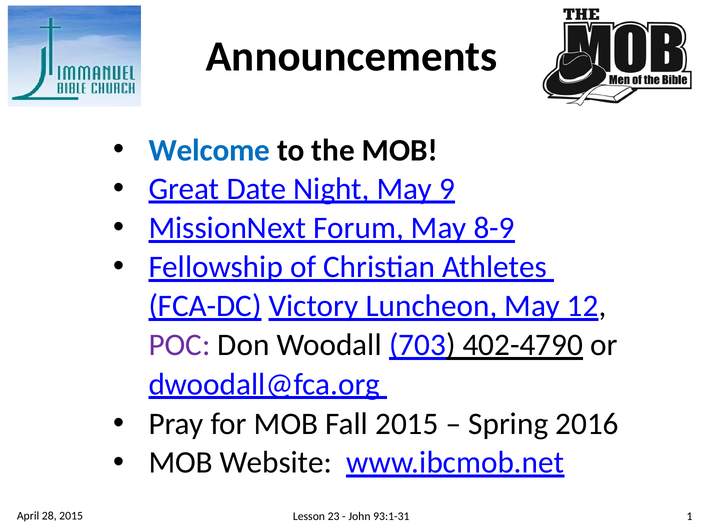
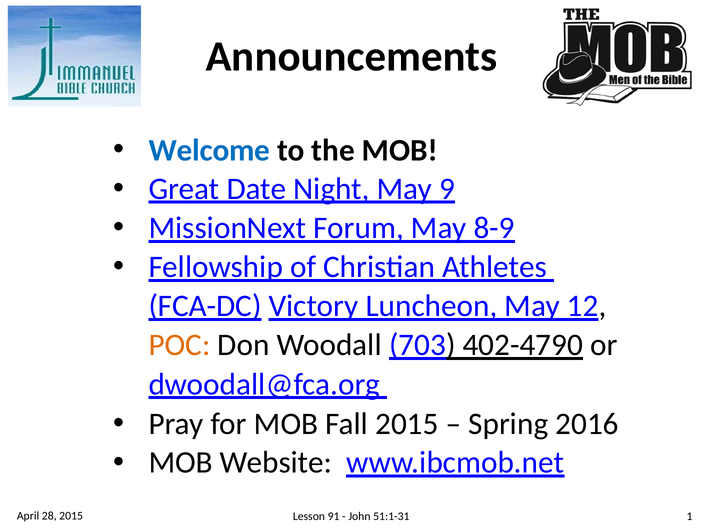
POC colour: purple -> orange (179, 345)
23: 23 -> 91 (334, 516)
93:1-31: 93:1-31 -> 51:1-31 (391, 516)
